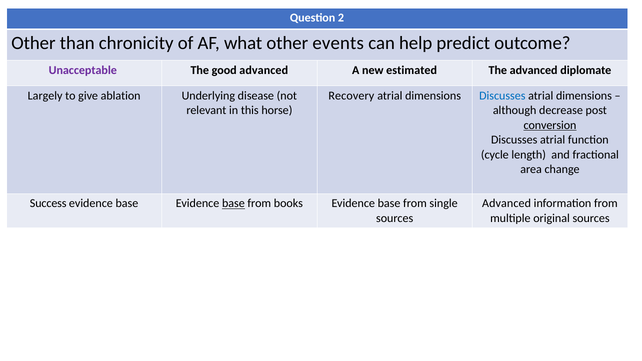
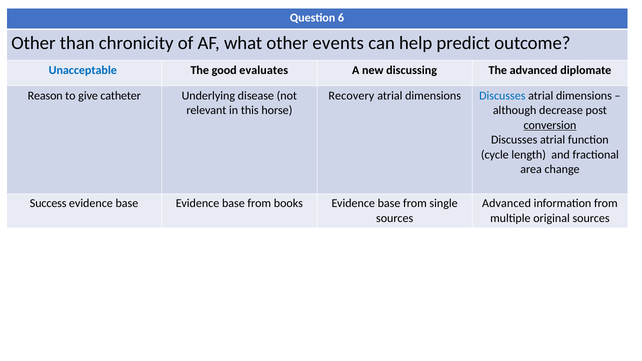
2: 2 -> 6 (341, 18)
Unacceptable colour: purple -> blue (83, 70)
good advanced: advanced -> evaluates (264, 70)
estimated: estimated -> discussing (412, 70)
Largely: Largely -> Reason (45, 96)
ablation: ablation -> catheter (121, 96)
base underline: present -> none (233, 204)
